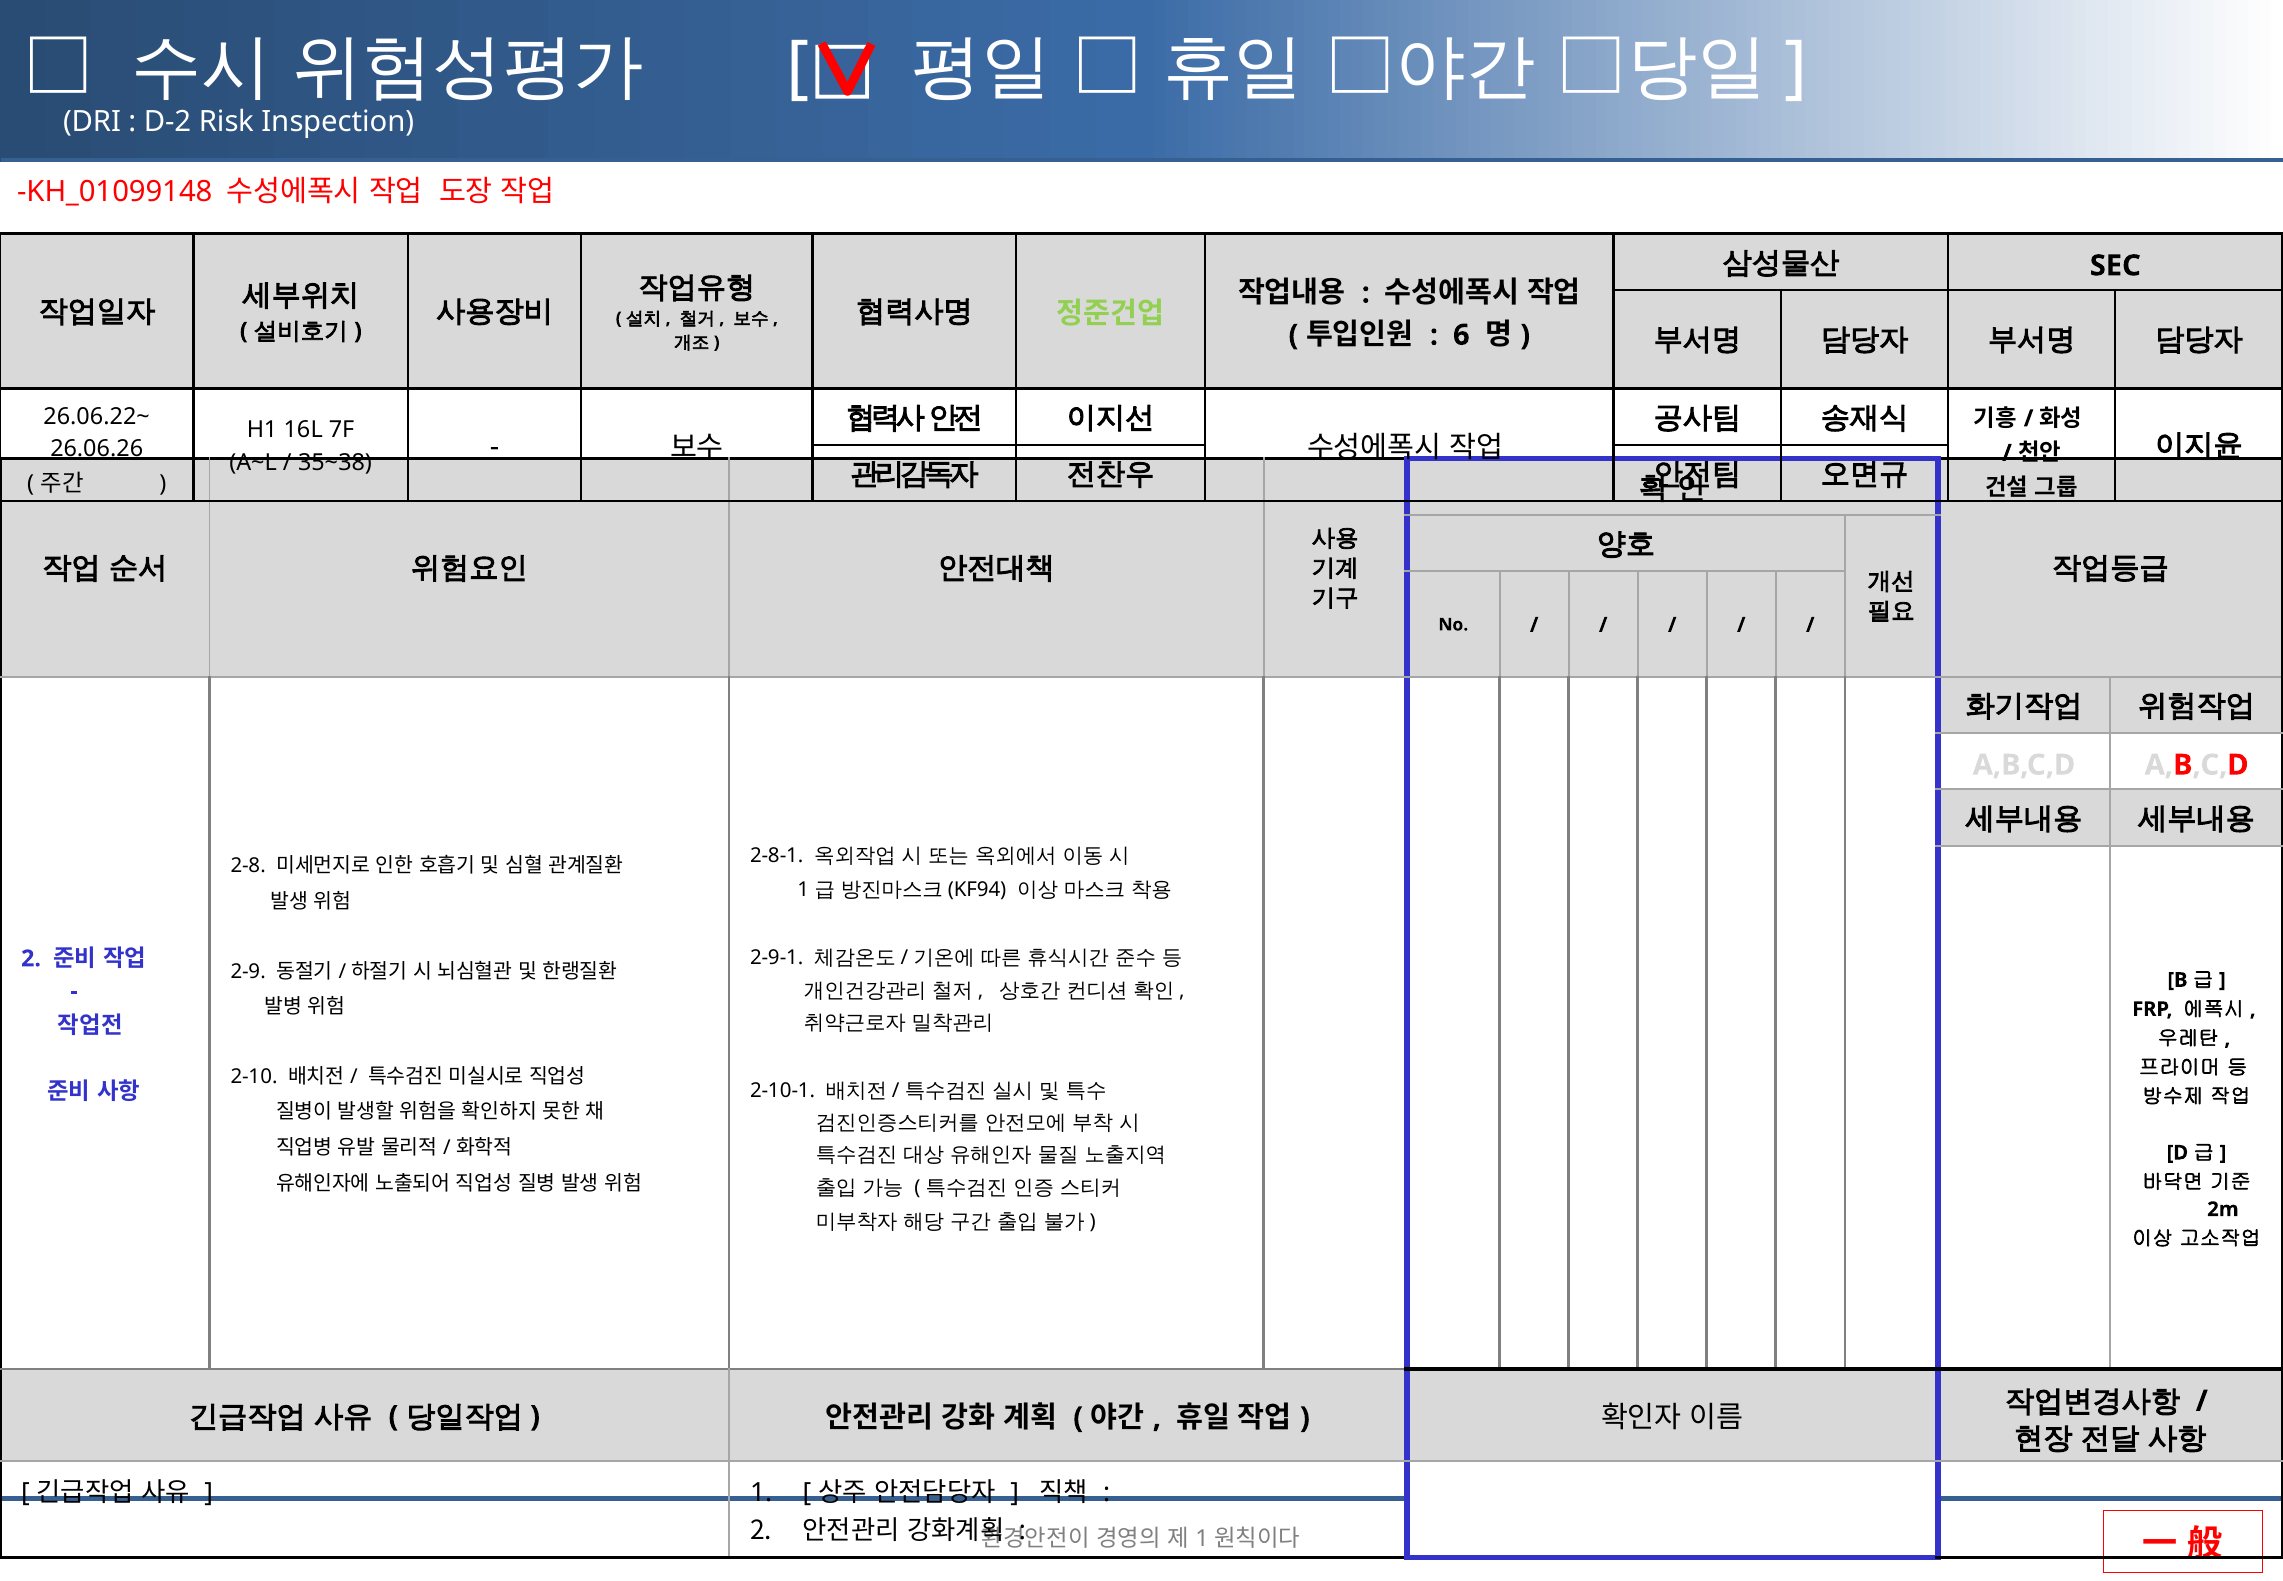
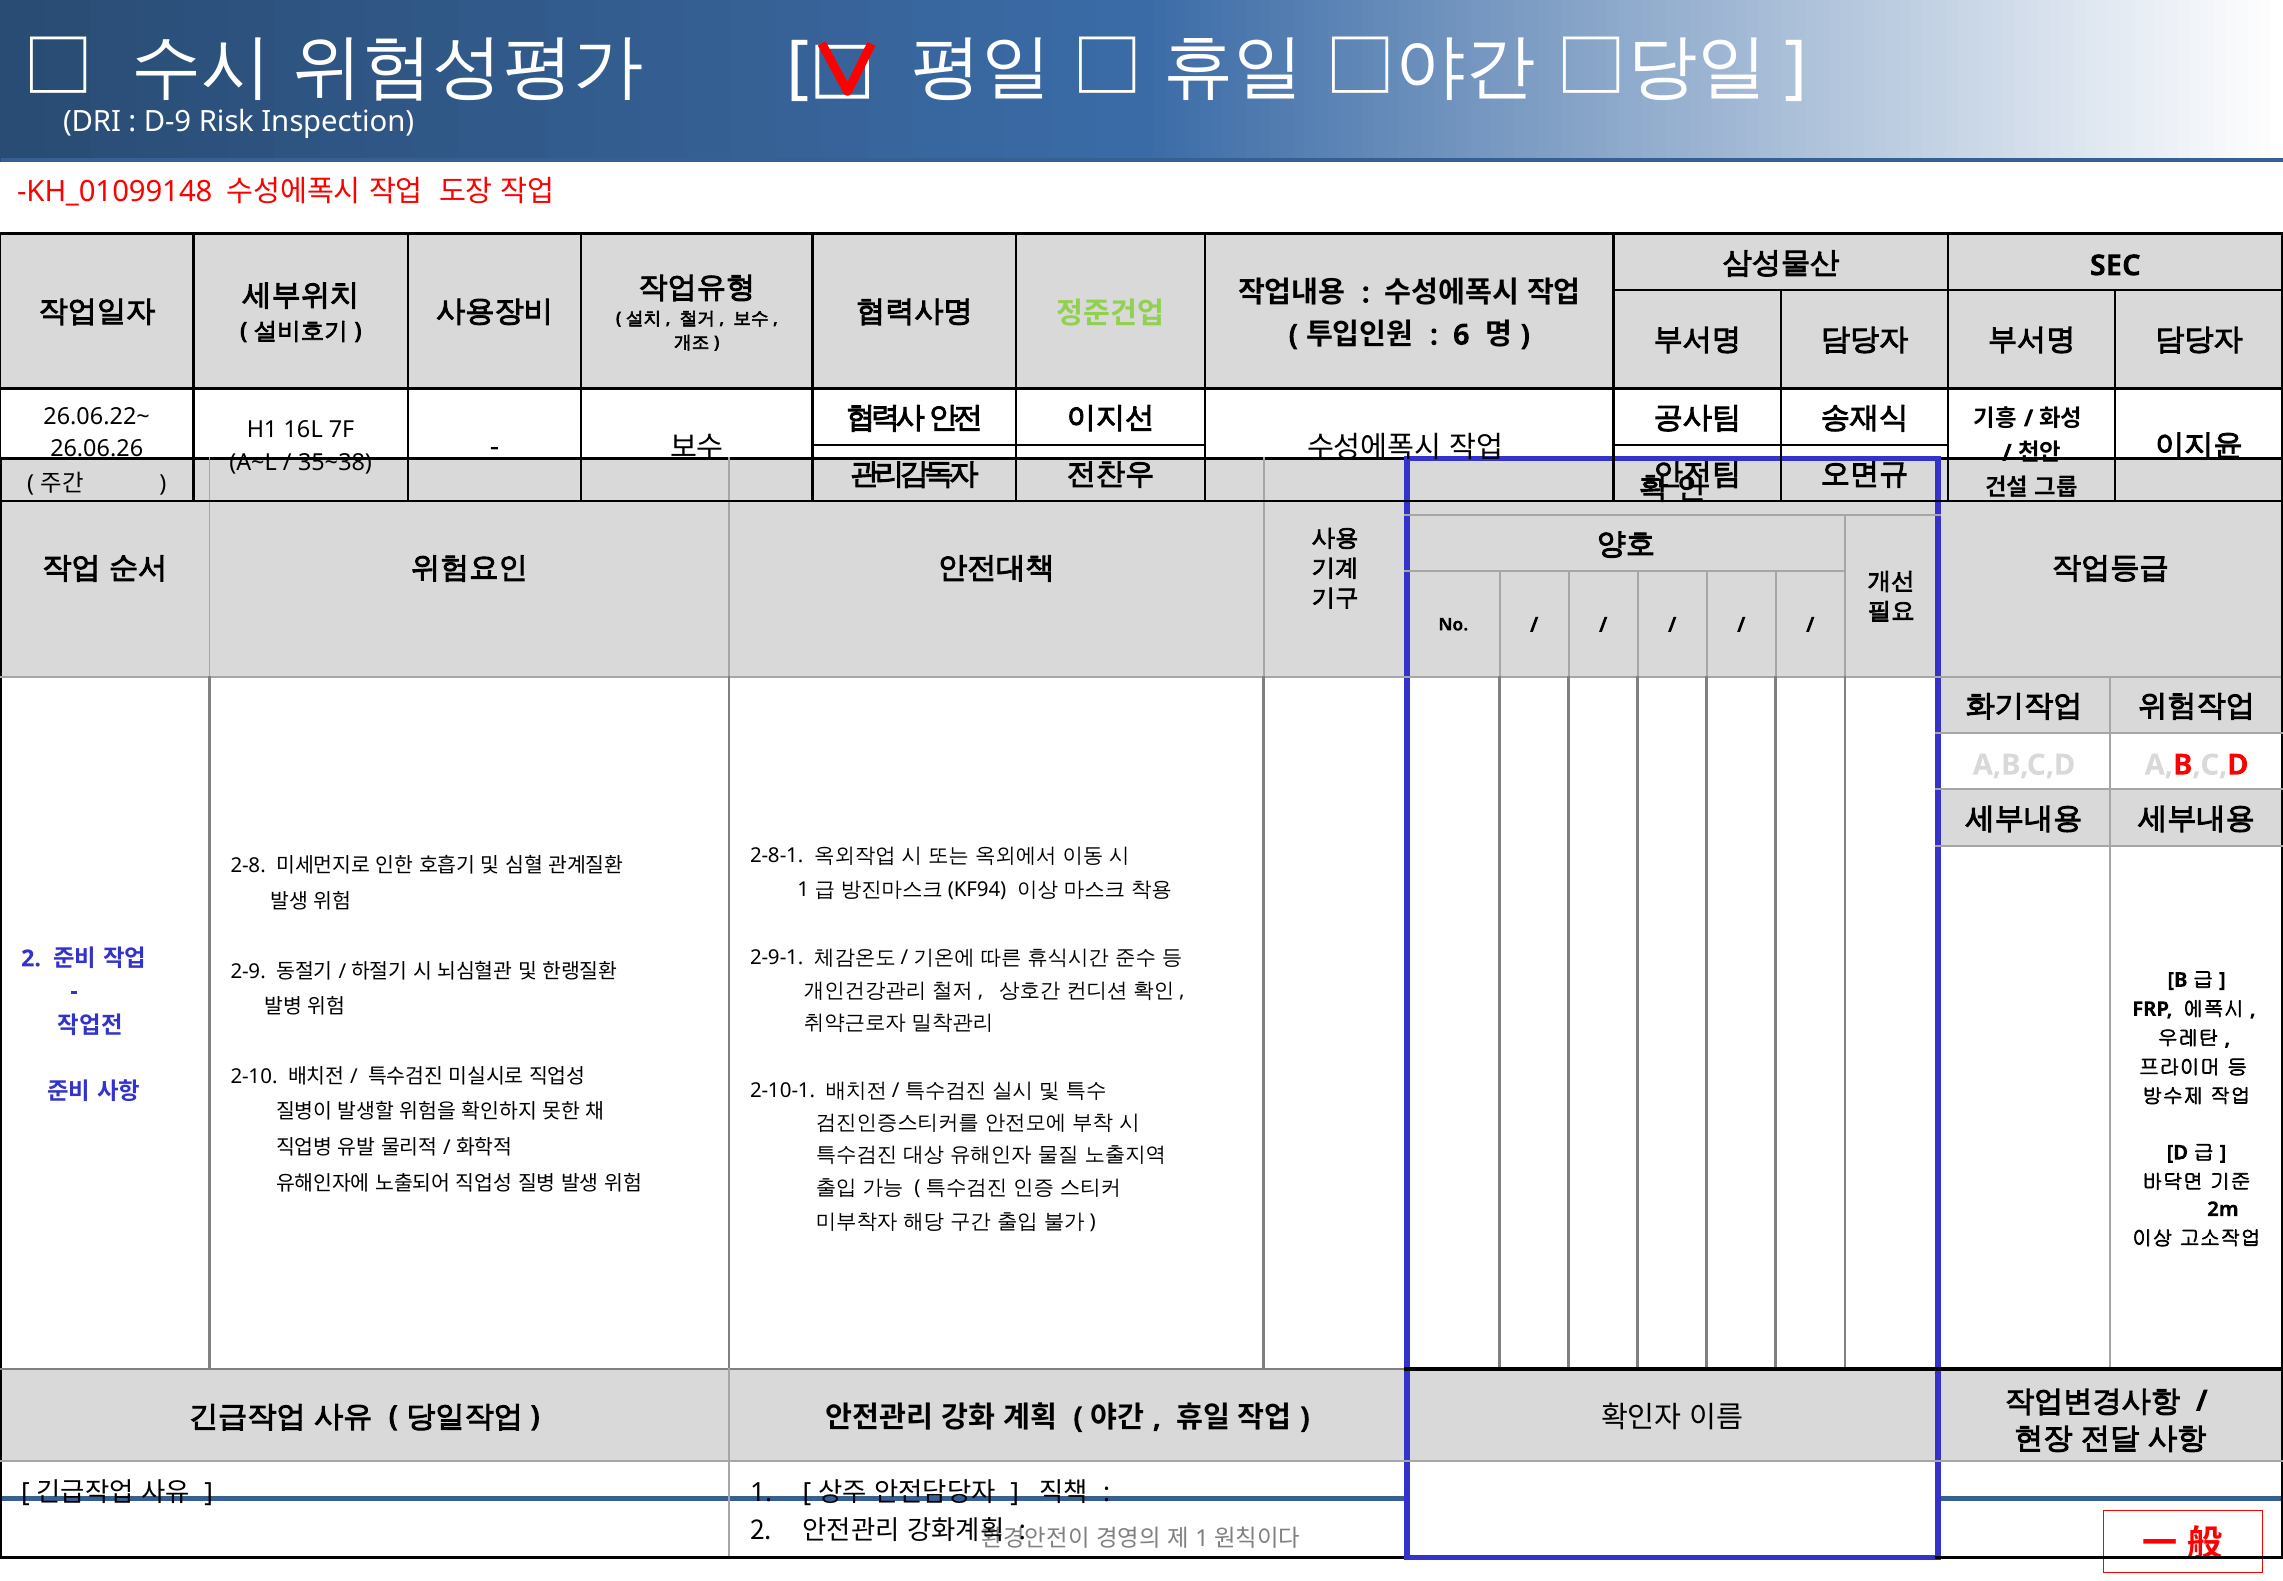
D-2: D-2 -> D-9 (168, 121)
